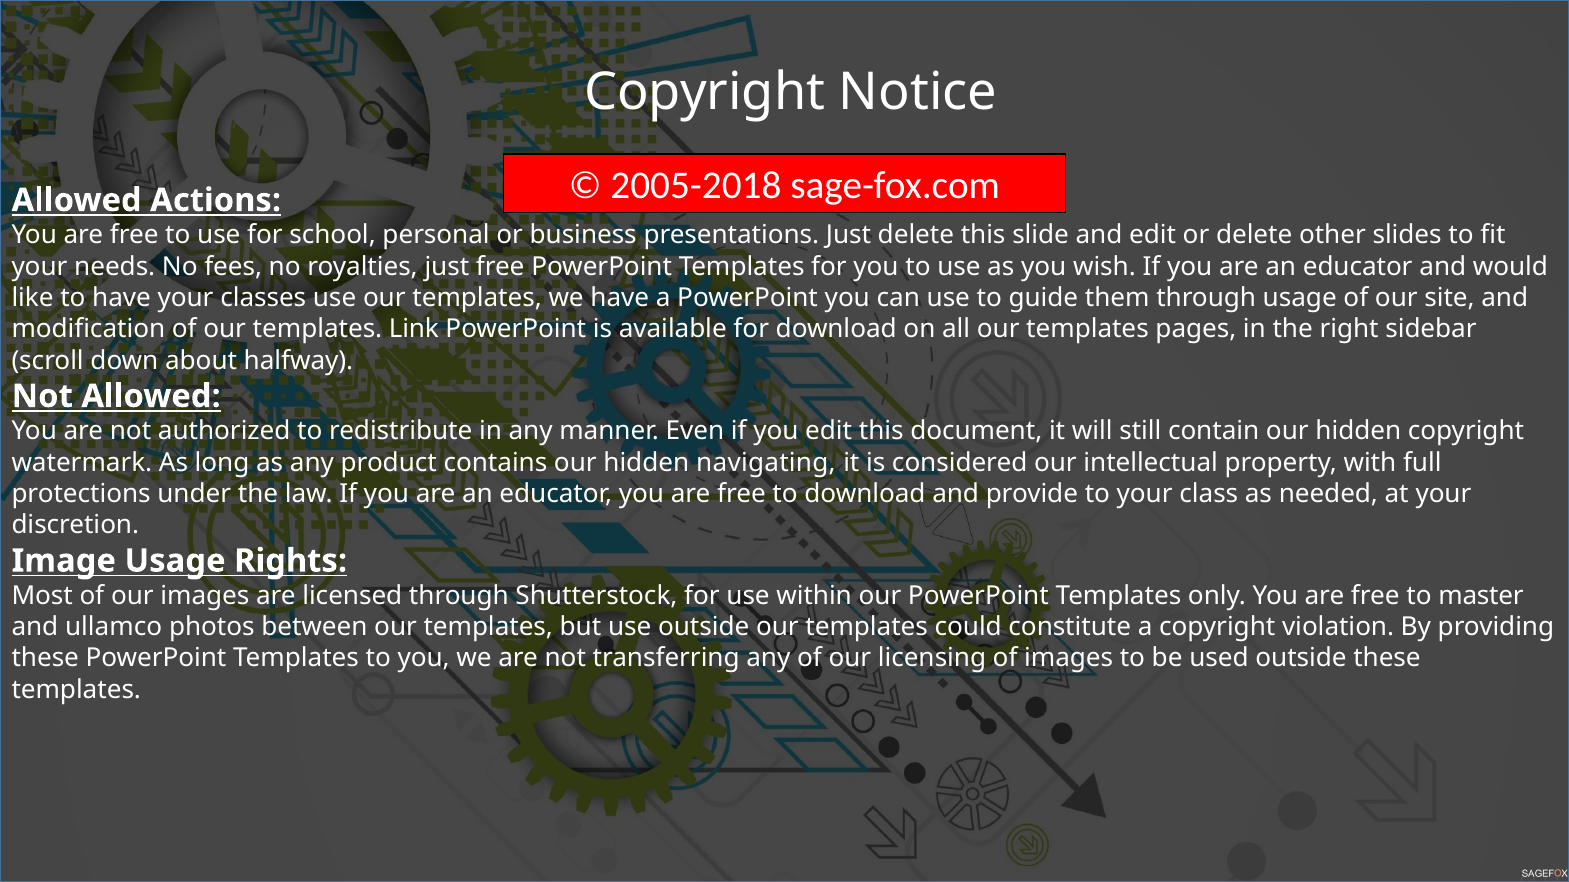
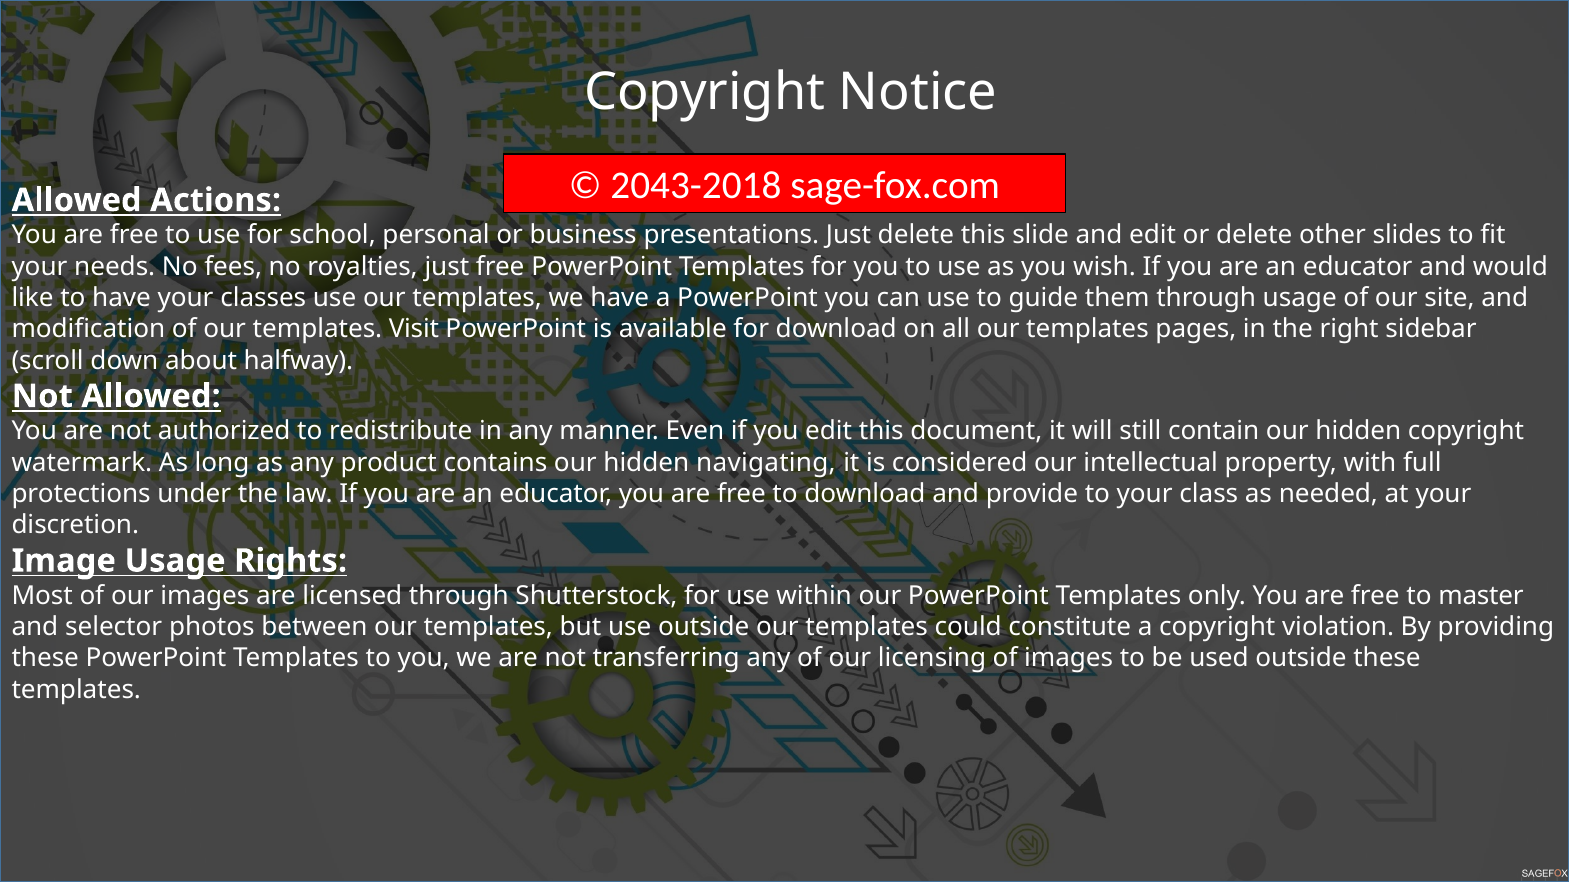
2005-2018: 2005-2018 -> 2043-2018 (696, 186)
Link: Link -> Visit (414, 329)
ullamco: ullamco -> selector (114, 627)
